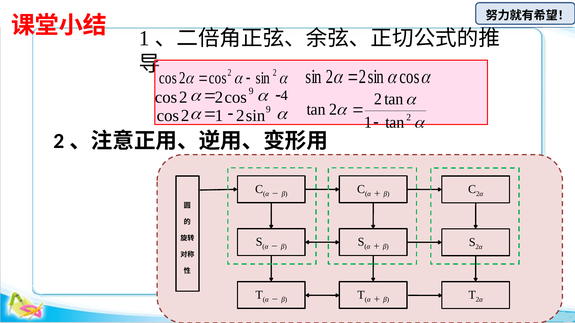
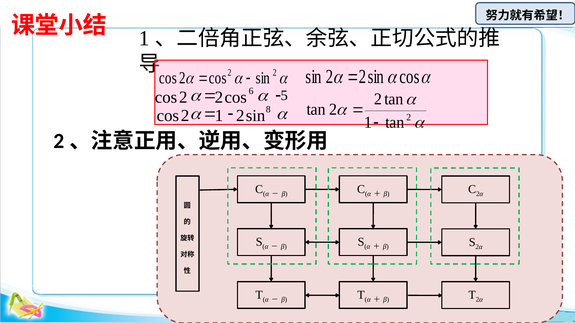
9: 9 -> 6 (251, 91)
4: 4 -> 5 (284, 96)
9: 9 -> 8 (268, 109)
